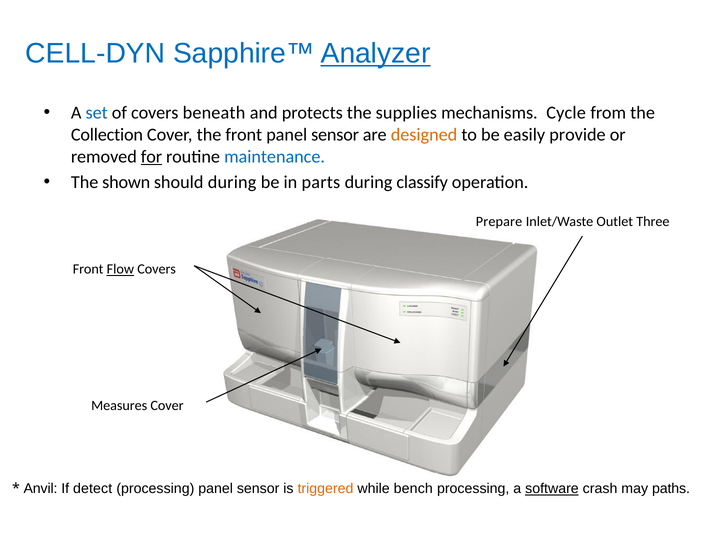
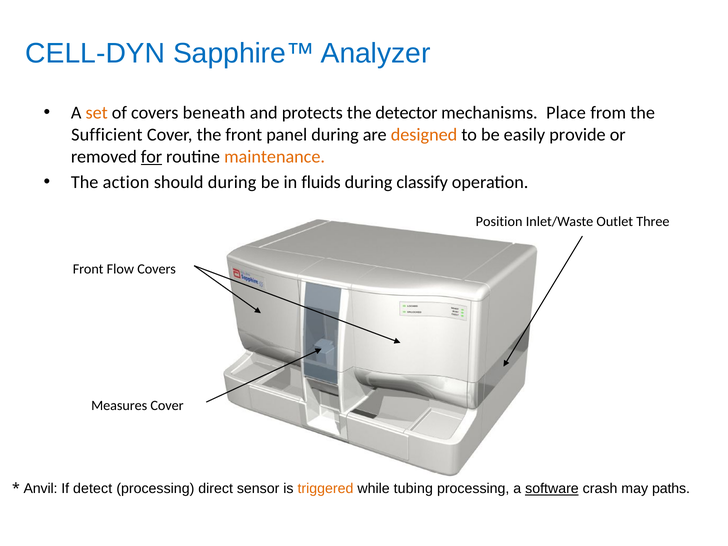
Analyzer underline: present -> none (376, 54)
set colour: blue -> orange (97, 113)
supplies: supplies -> detector (406, 113)
Cycle: Cycle -> Place (566, 113)
Collection: Collection -> Sufficient (107, 135)
front panel sensor: sensor -> during (335, 135)
maintenance colour: blue -> orange (275, 157)
shown: shown -> action (126, 182)
parts: parts -> fluids (321, 182)
Prepare: Prepare -> Position (499, 222)
Flow underline: present -> none (120, 269)
processing panel: panel -> direct (216, 489)
bench: bench -> tubing (413, 489)
